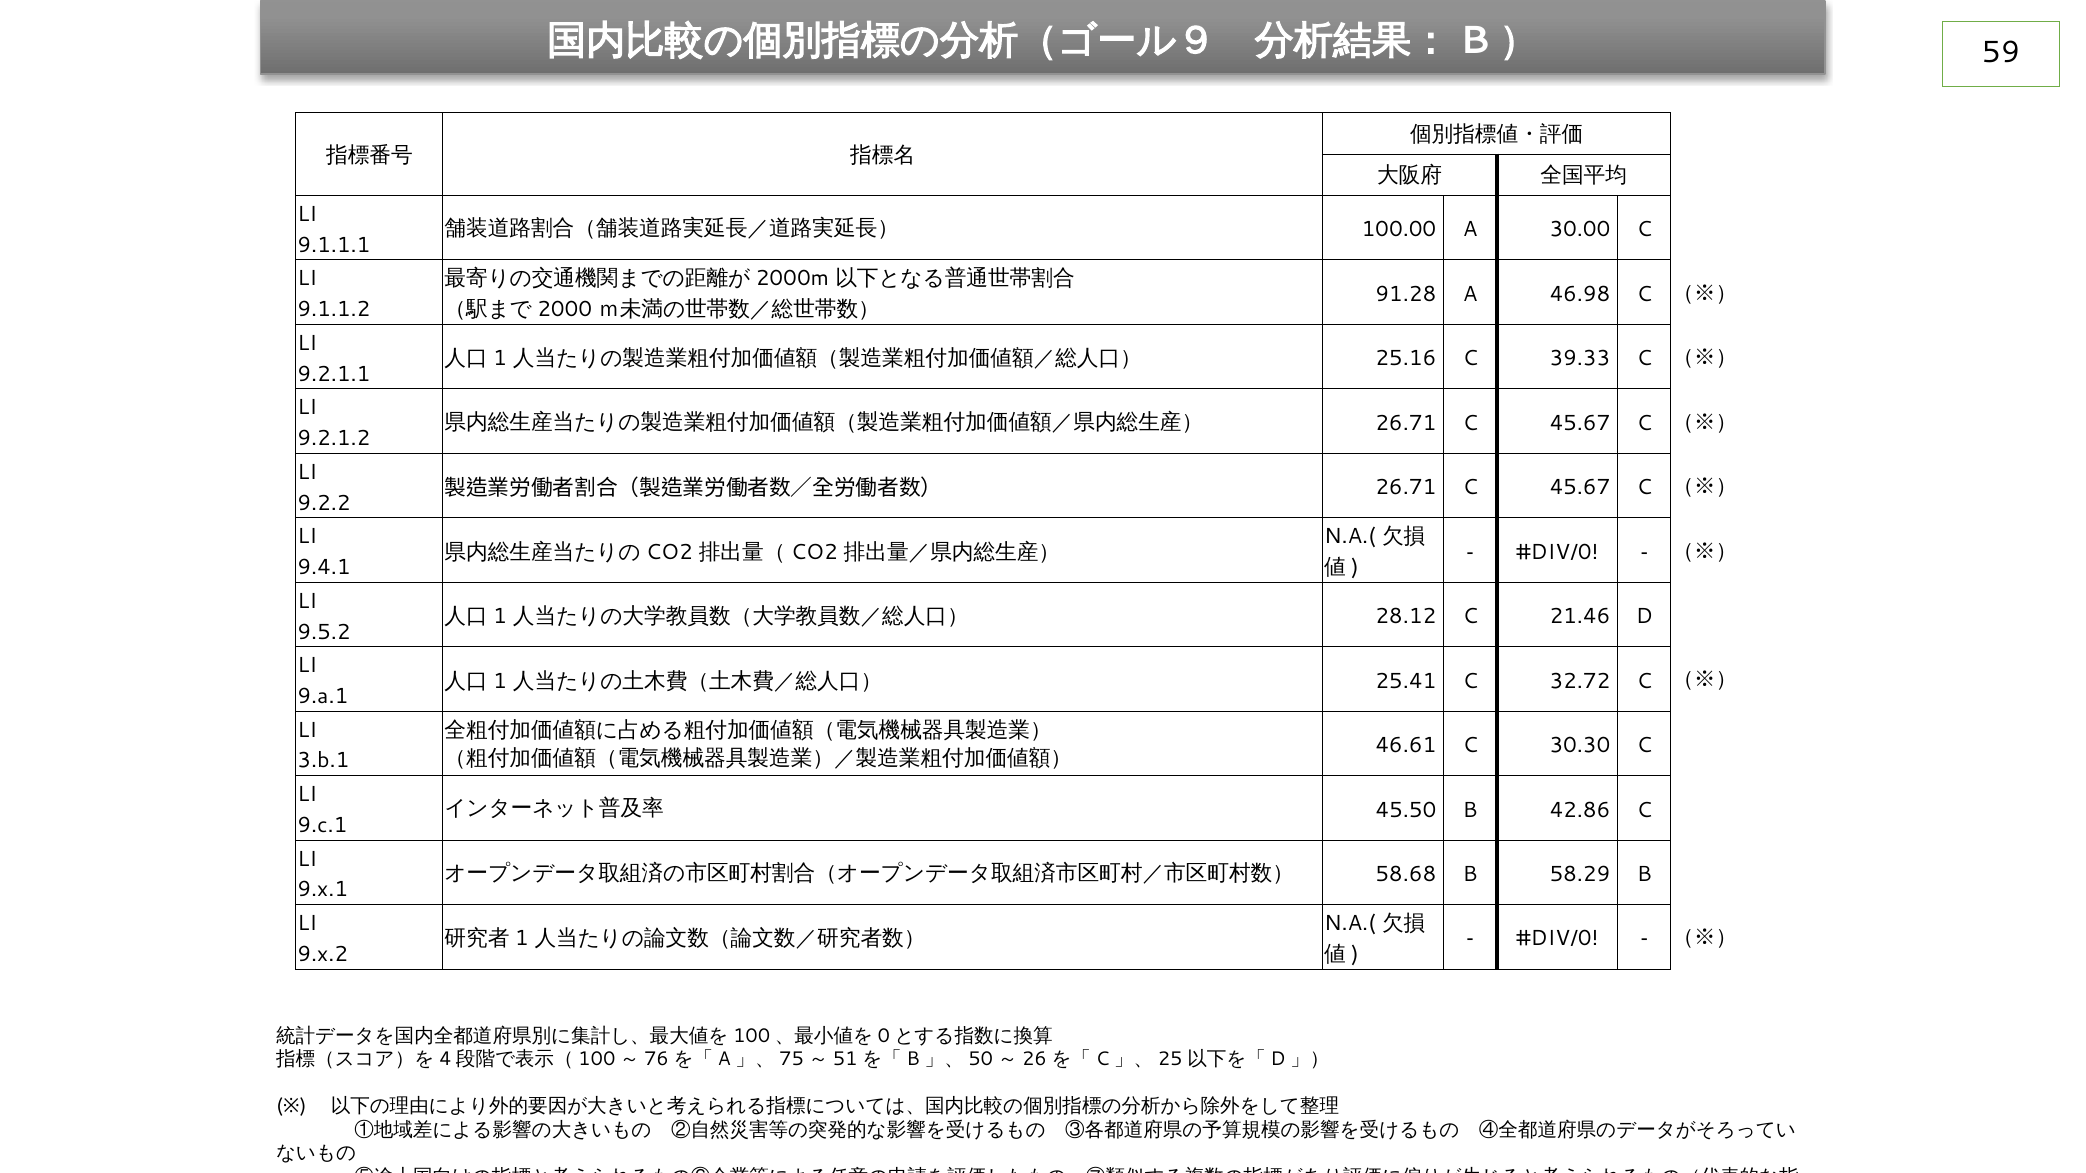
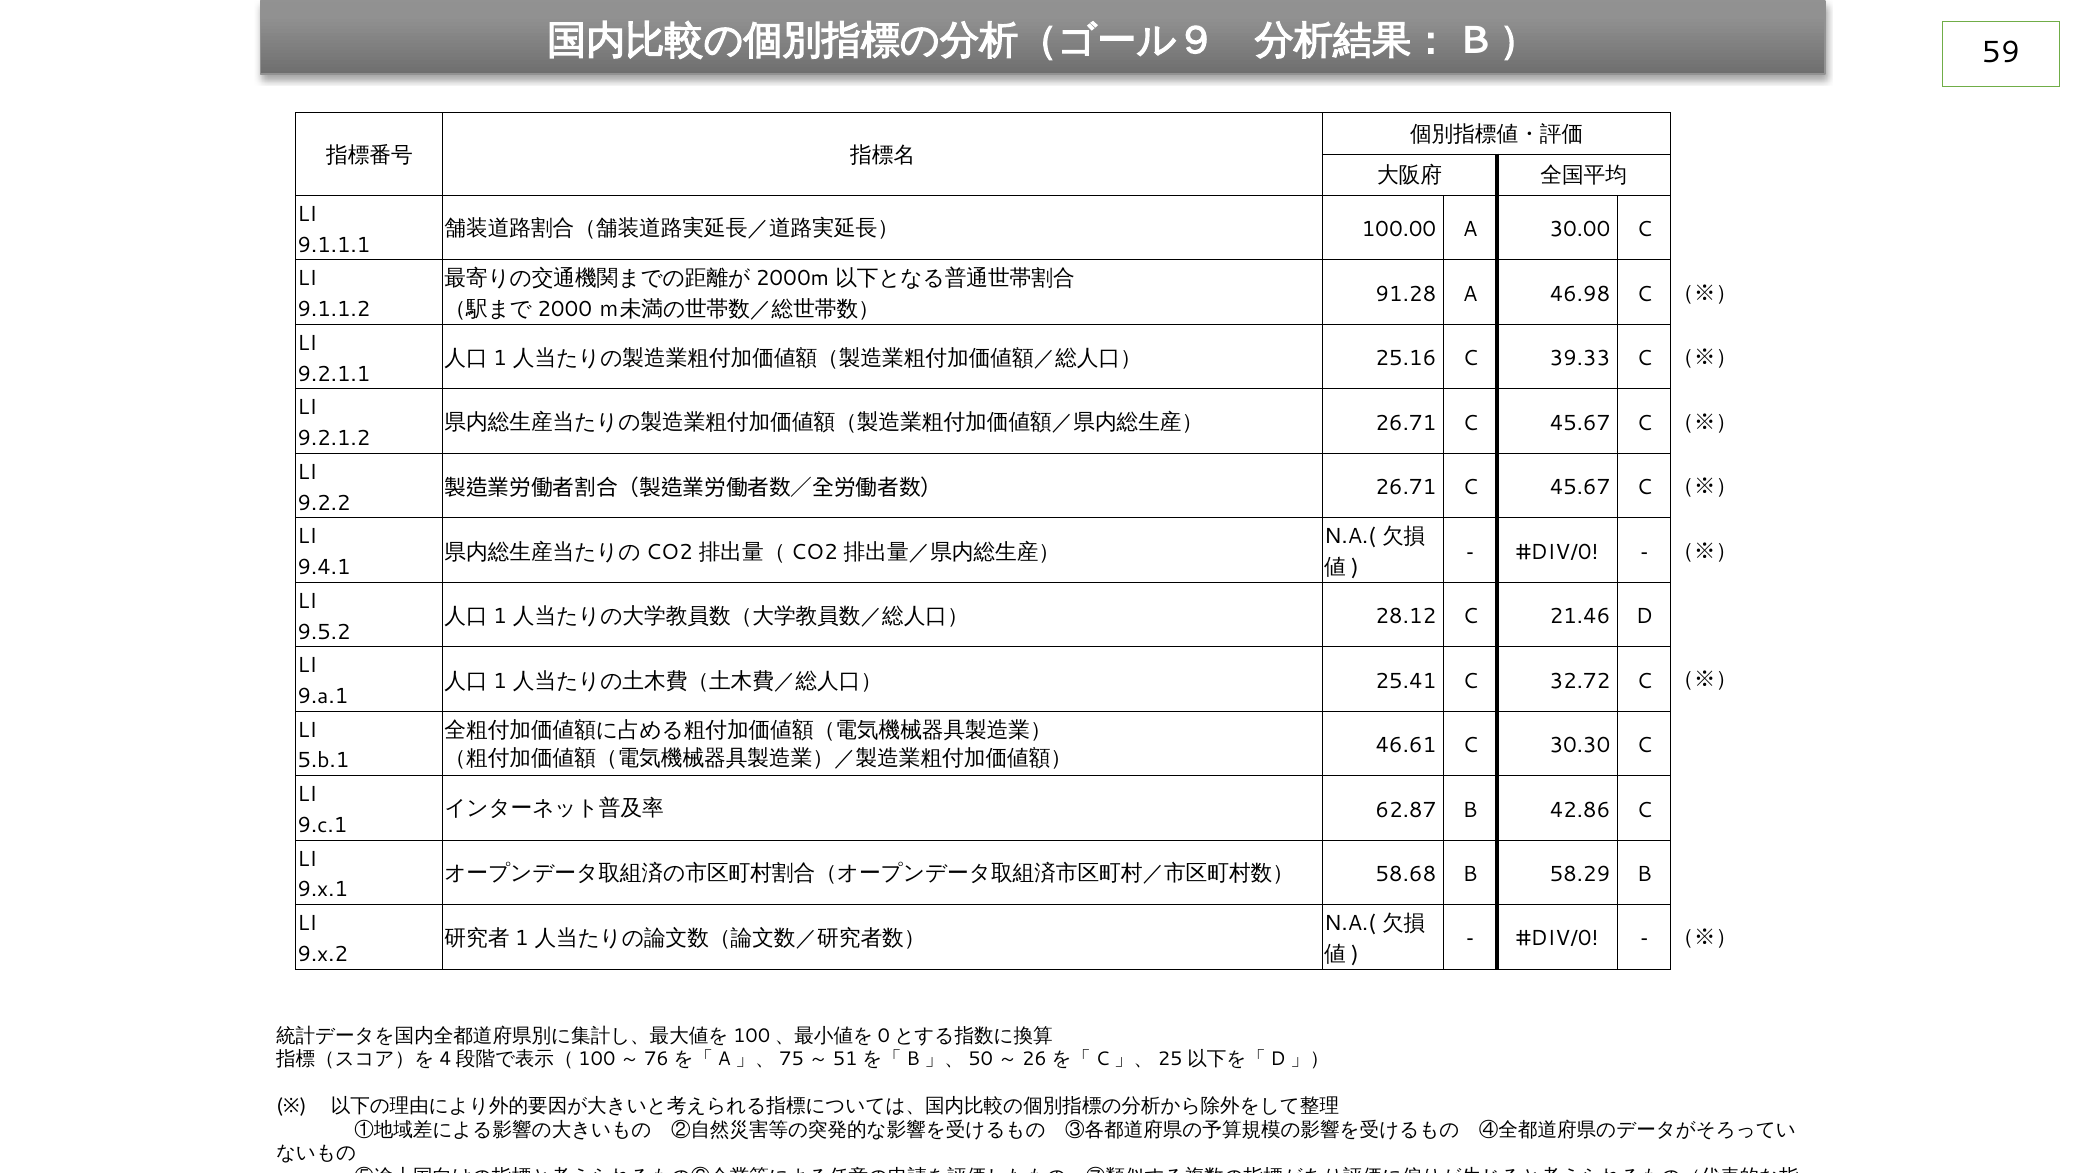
3.b.1: 3.b.1 -> 5.b.1 (323, 761)
45.50: 45.50 -> 62.87 (1406, 810)
